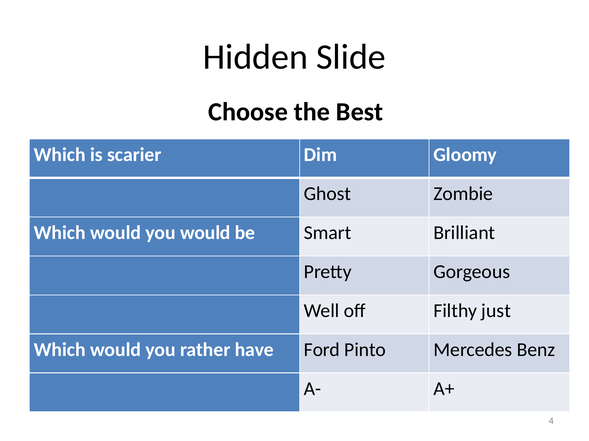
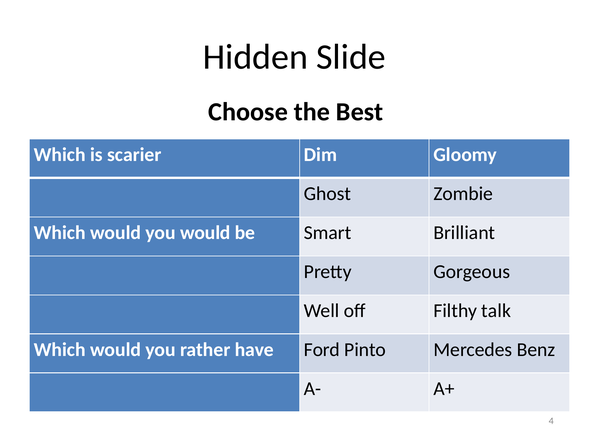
just: just -> talk (496, 311)
